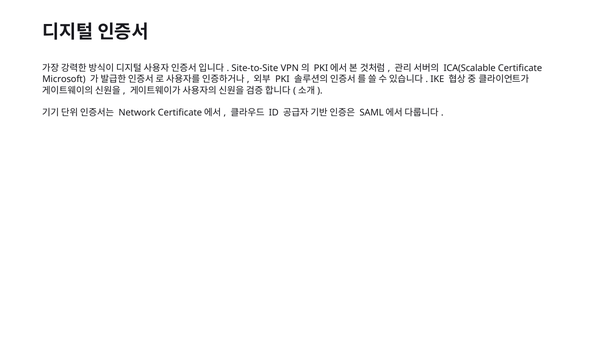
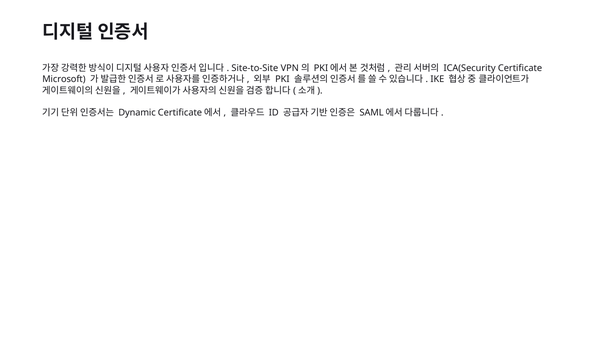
ICA(Scalable: ICA(Scalable -> ICA(Security (470, 68)
Network: Network -> Dynamic (137, 113)
